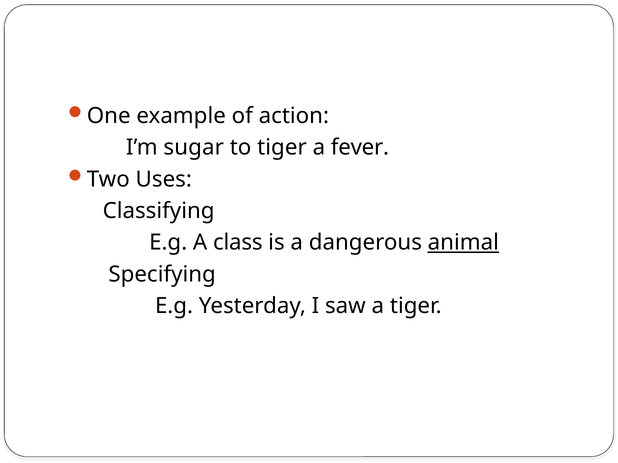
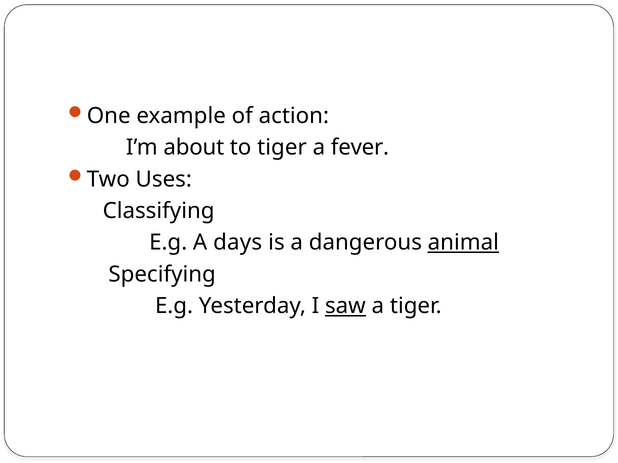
sugar: sugar -> about (194, 148)
class: class -> days (238, 243)
saw underline: none -> present (345, 306)
